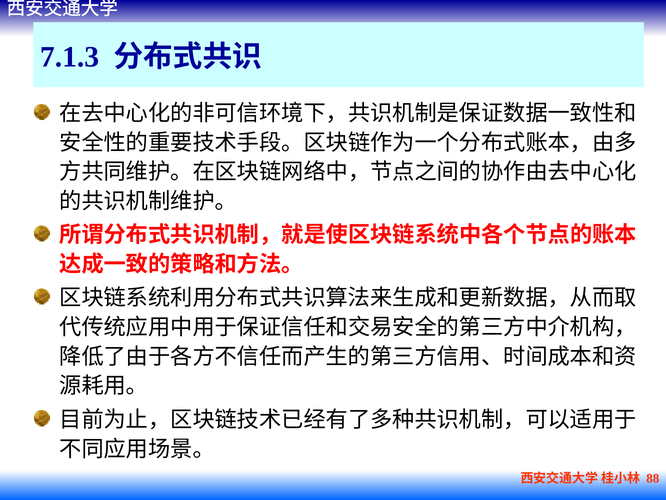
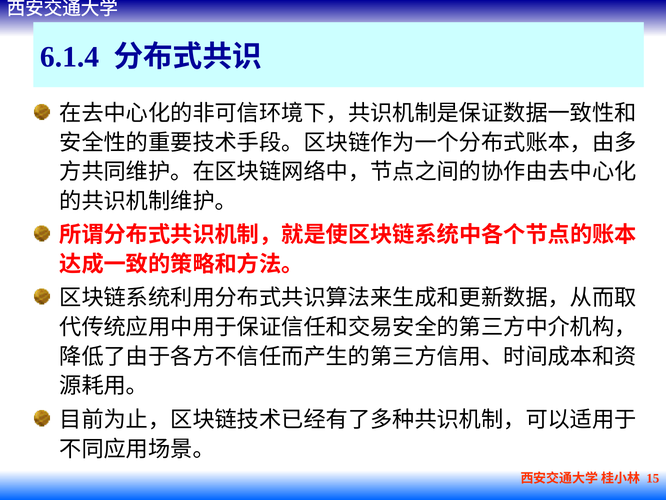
7.1.3: 7.1.3 -> 6.1.4 (70, 57)
88: 88 -> 15 (653, 478)
